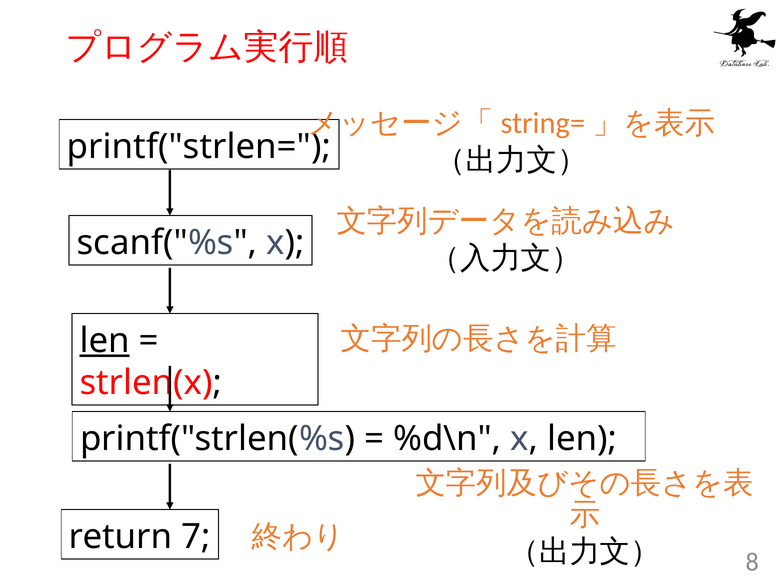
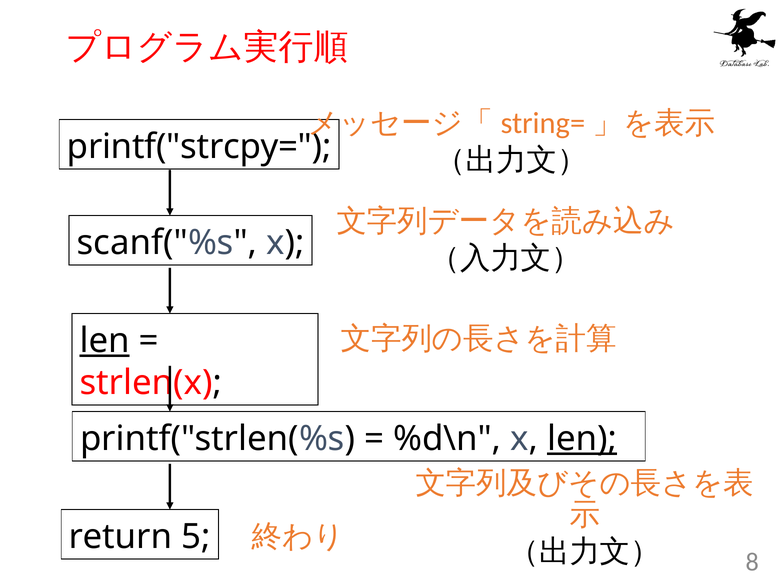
printf("strlen=: printf("strlen= -> printf("strcpy= (199, 147)
len underline: none -> present (582, 439)
7: 7 -> 5 (196, 537)
